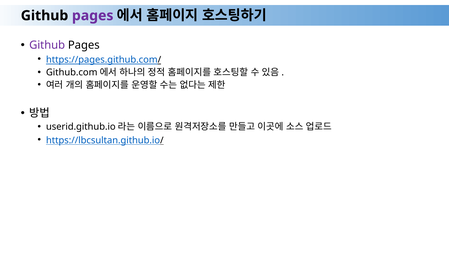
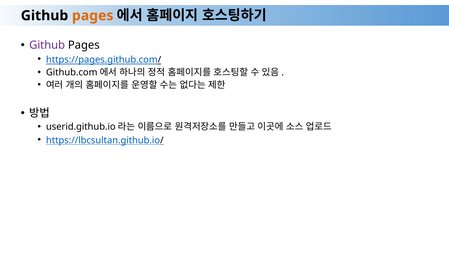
pages colour: purple -> orange (93, 16)
